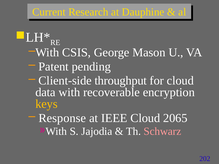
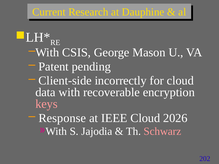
throughput: throughput -> incorrectly (121, 81)
keys colour: yellow -> pink (46, 104)
2065: 2065 -> 2026 (175, 118)
